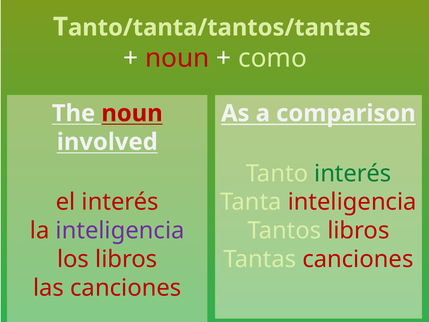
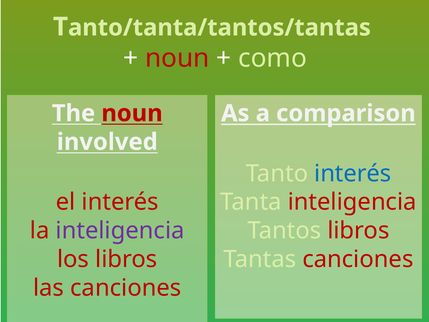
interés colour: green -> blue (353, 173)
